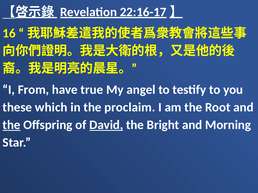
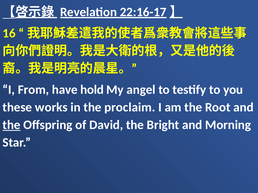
true: true -> hold (92, 90)
which: which -> works (51, 107)
David underline: present -> none (106, 125)
